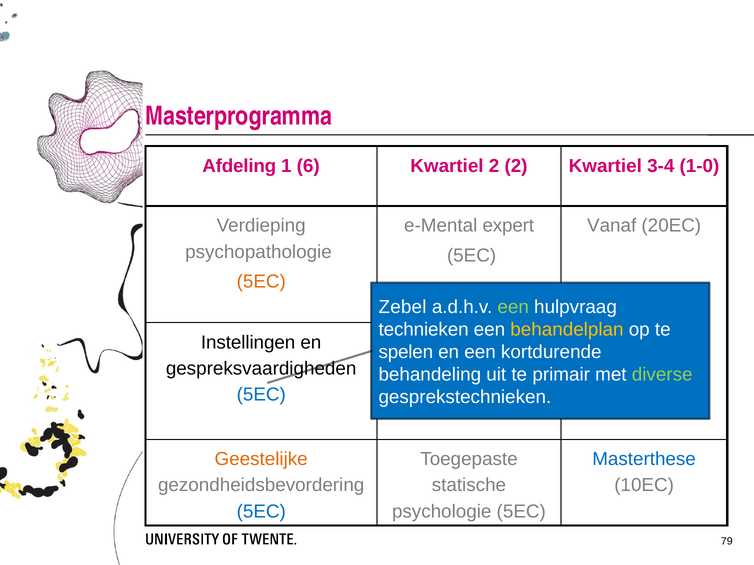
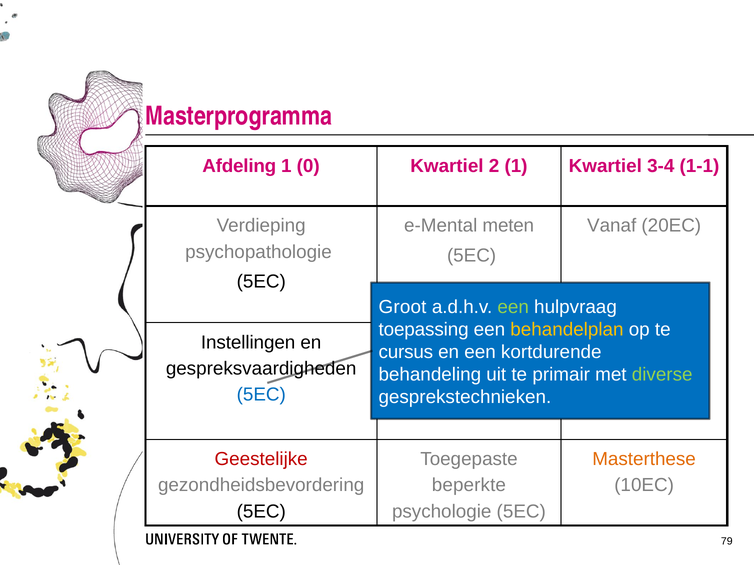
6: 6 -> 0 (308, 166)
2 2: 2 -> 1 (516, 166)
1-0: 1-0 -> 1-1 (699, 166)
expert: expert -> meten (508, 226)
5EC colour: orange -> black (261, 282)
Zebel: Zebel -> Groot (403, 307)
technieken: technieken -> toepassing (424, 330)
spelen: spelen -> cursus (406, 352)
Geestelijke colour: orange -> red (261, 459)
Masterthese colour: blue -> orange (644, 459)
statische: statische -> beperkte (469, 486)
5EC colour: blue -> black (261, 512)
